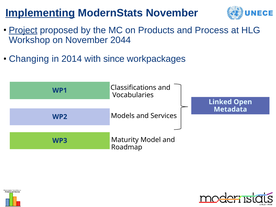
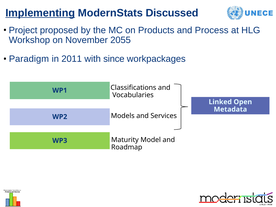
ModernStats November: November -> Discussed (172, 13)
Project underline: present -> none (23, 30)
2044: 2044 -> 2055 (121, 40)
Changing: Changing -> Paradigm (29, 59)
2014: 2014 -> 2011 (72, 59)
